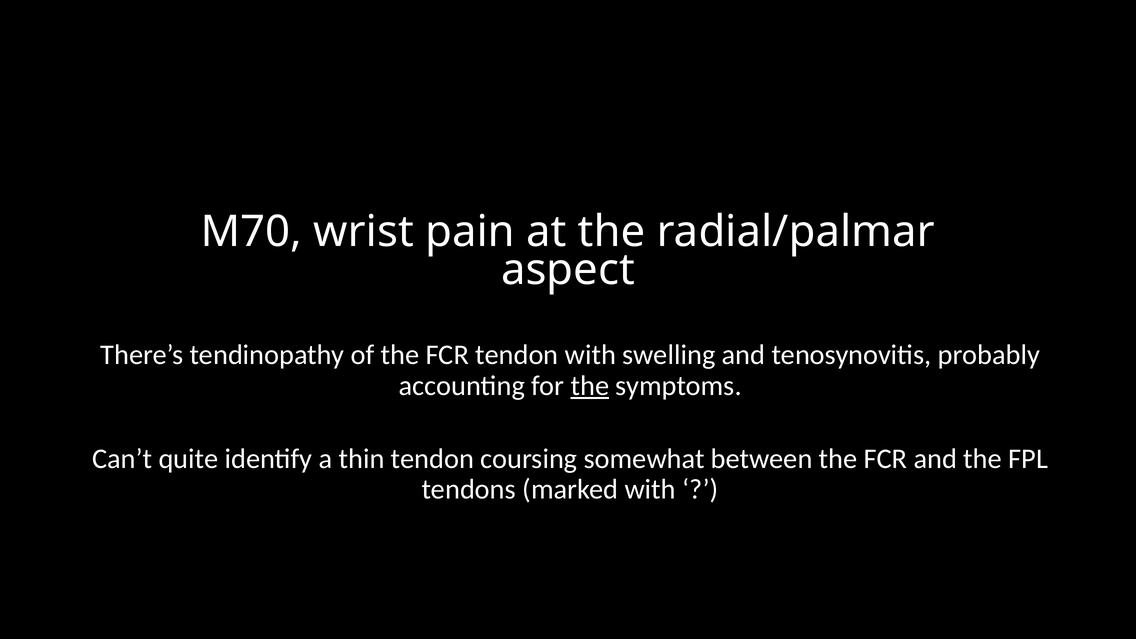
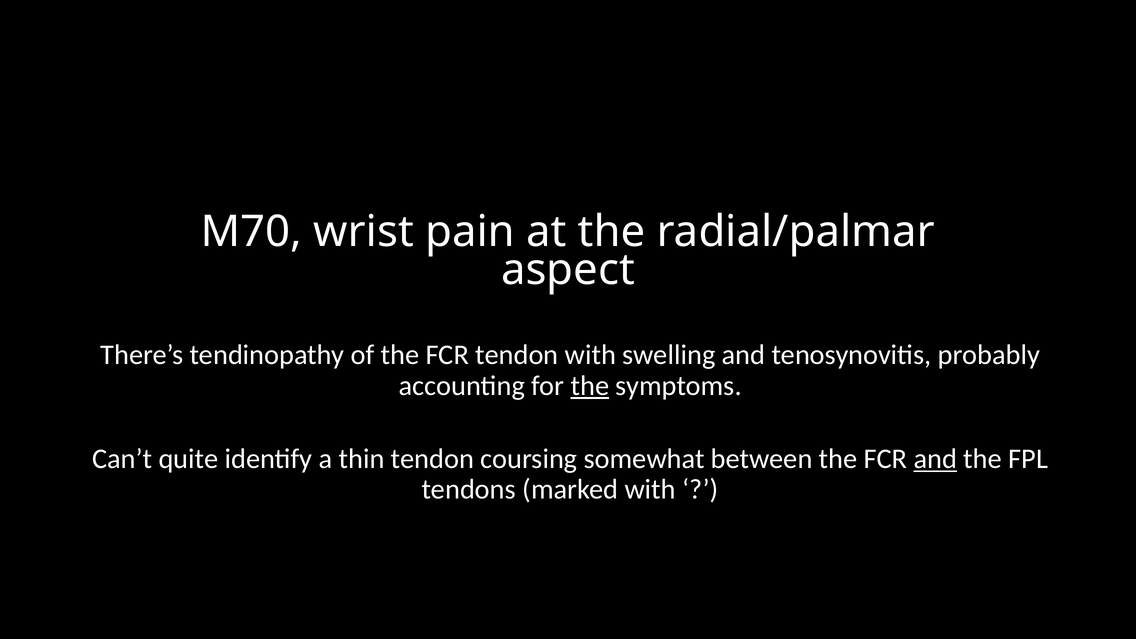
and underline: none -> present (935, 459)
